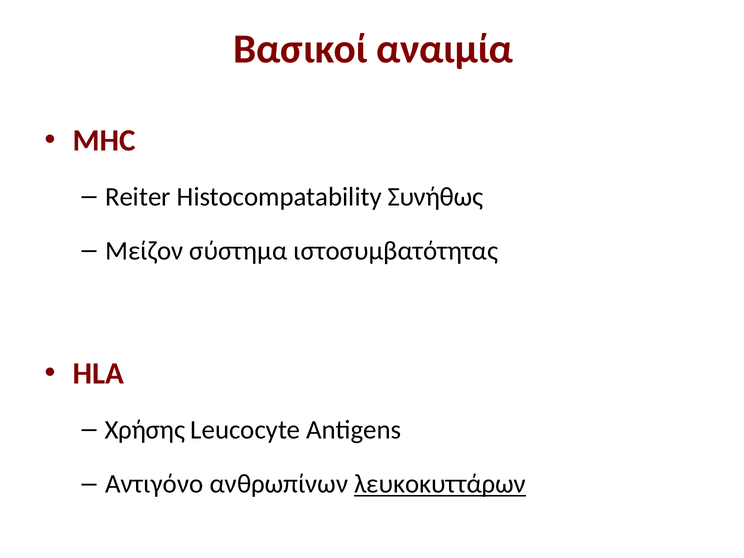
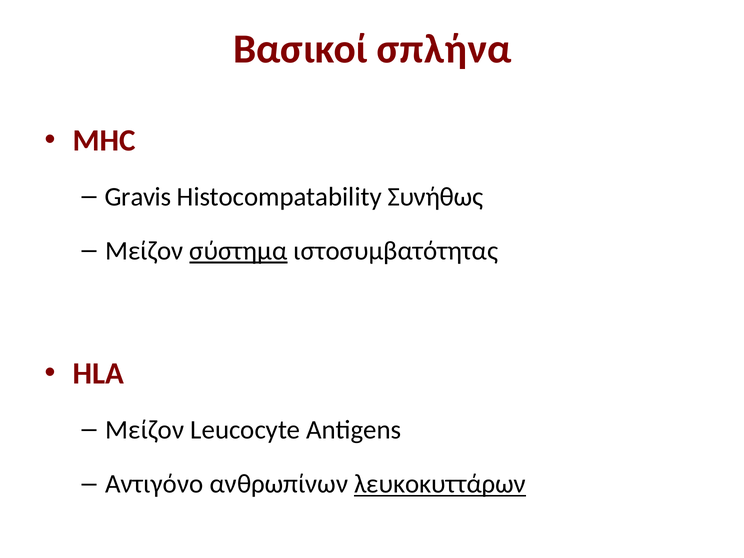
αναιμία: αναιμία -> σπλήνα (444, 49)
Reiter: Reiter -> Gravis (138, 197)
σύστημα underline: none -> present (238, 251)
Χρήσης: Χρήσης -> Μείζον (145, 430)
